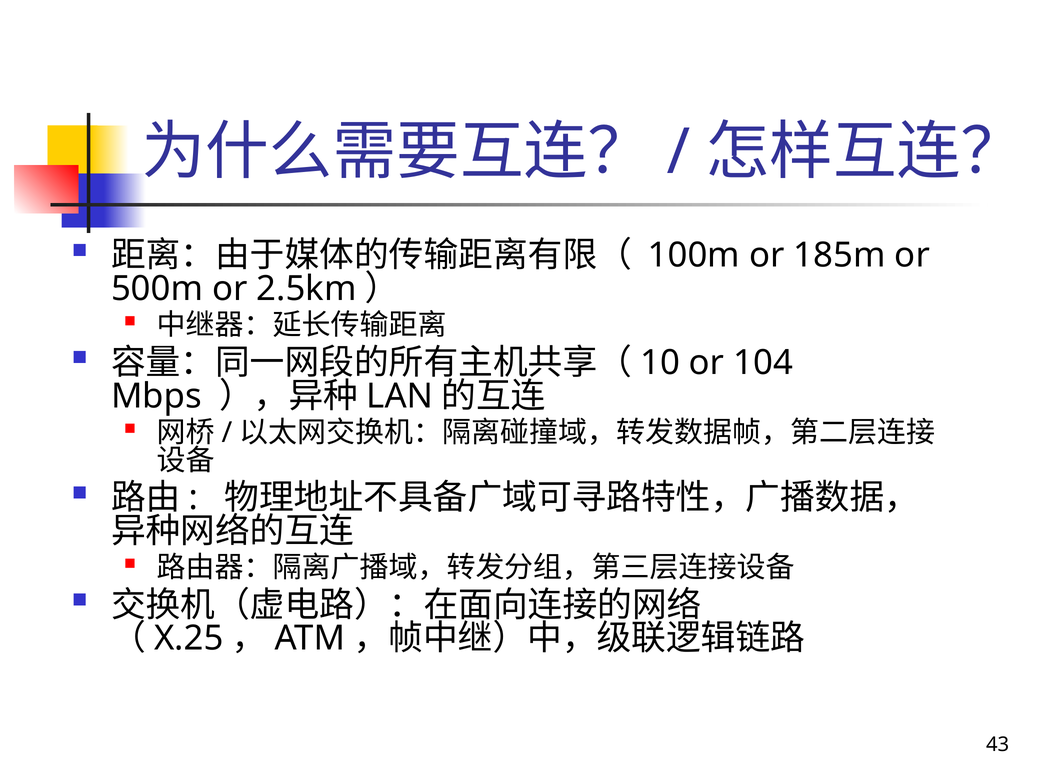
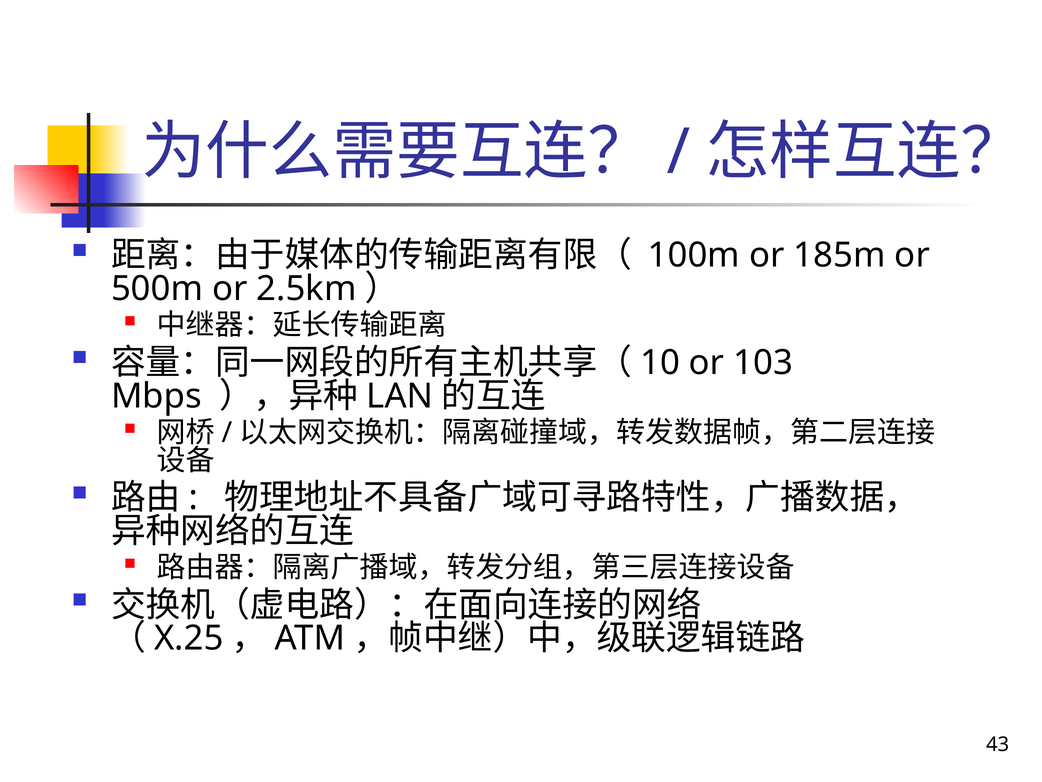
104: 104 -> 103 (763, 362)
